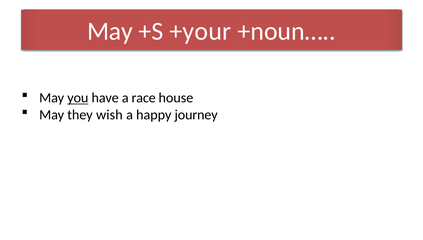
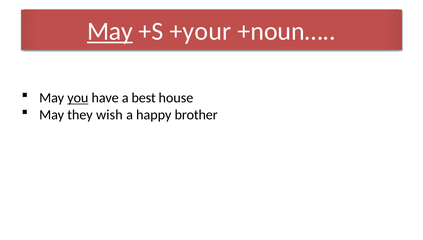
May underline: none -> present (110, 31)
race: race -> best (144, 98)
journey: journey -> brother (196, 115)
